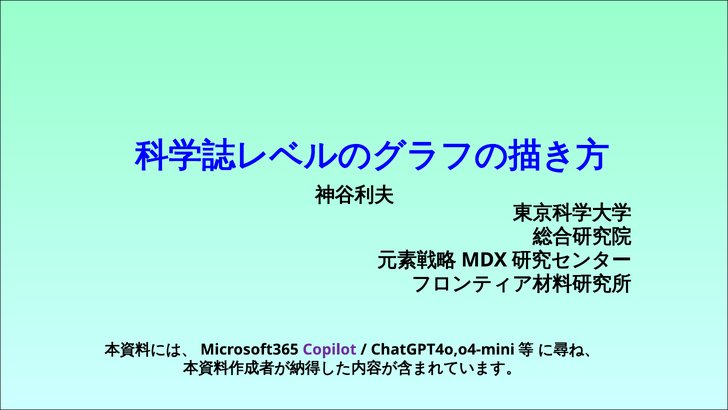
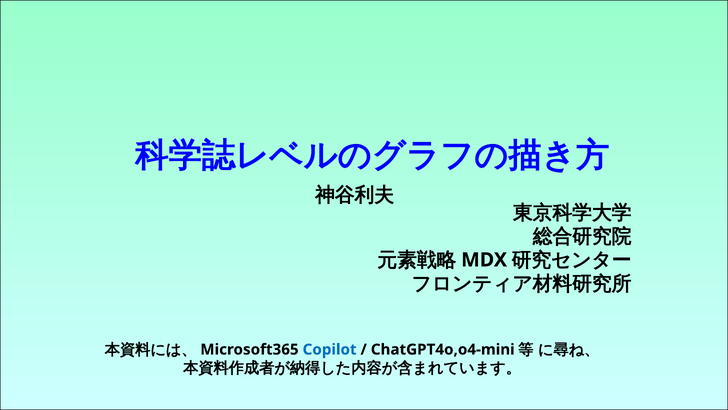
Copilot colour: purple -> blue (330, 349)
